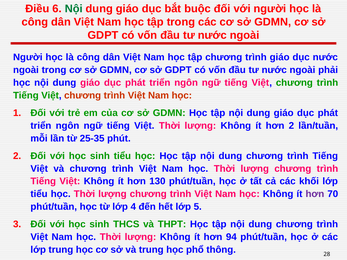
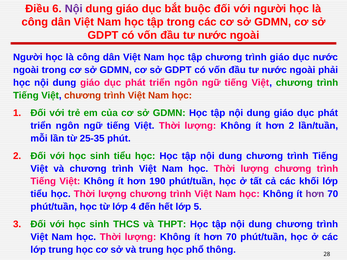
Nội colour: green -> purple (74, 9)
130: 130 -> 190 (157, 181)
94: 94 -> 70 (231, 237)
